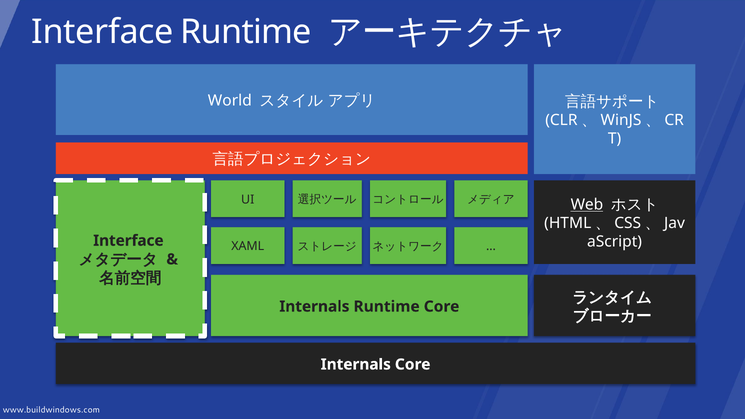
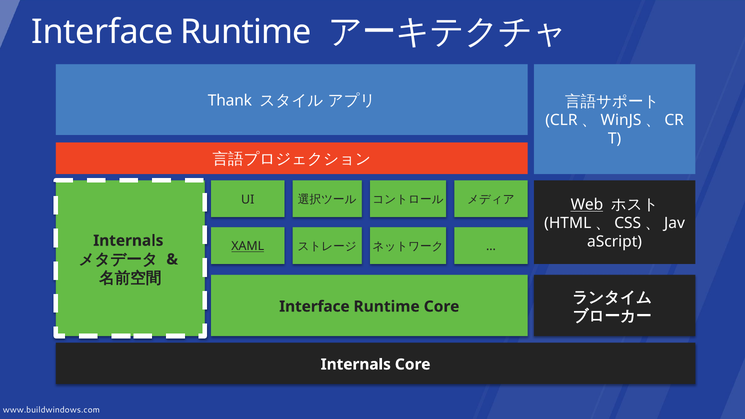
World: World -> Thank (230, 101)
Interface: Interface -> Internals (128, 241)
XAML underline: none -> present (248, 247)
Internals: Internals -> Interface (314, 307)
